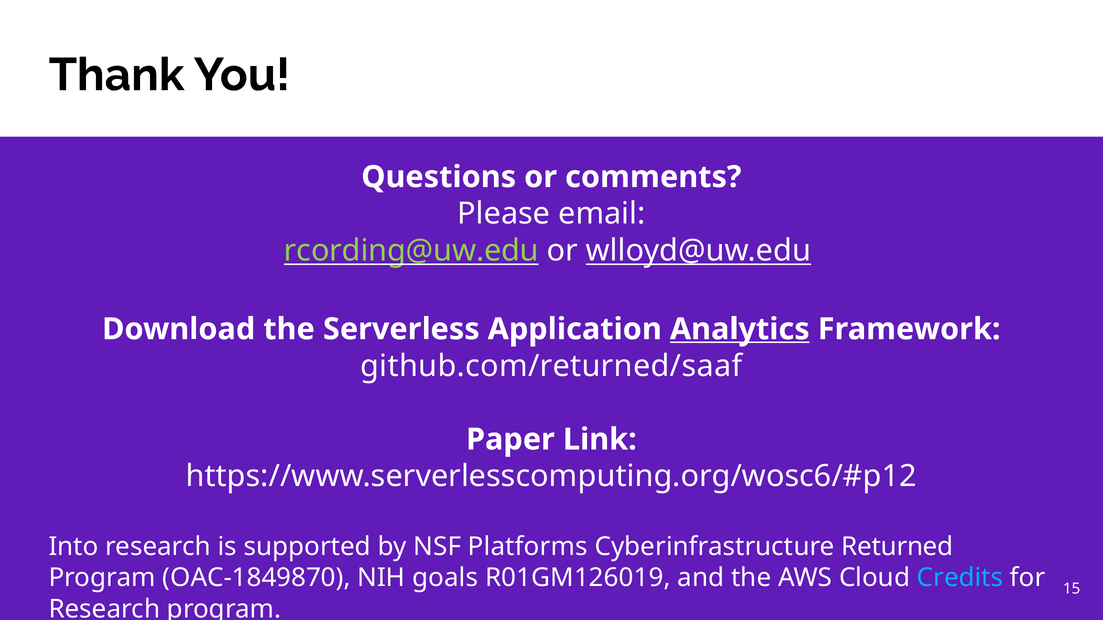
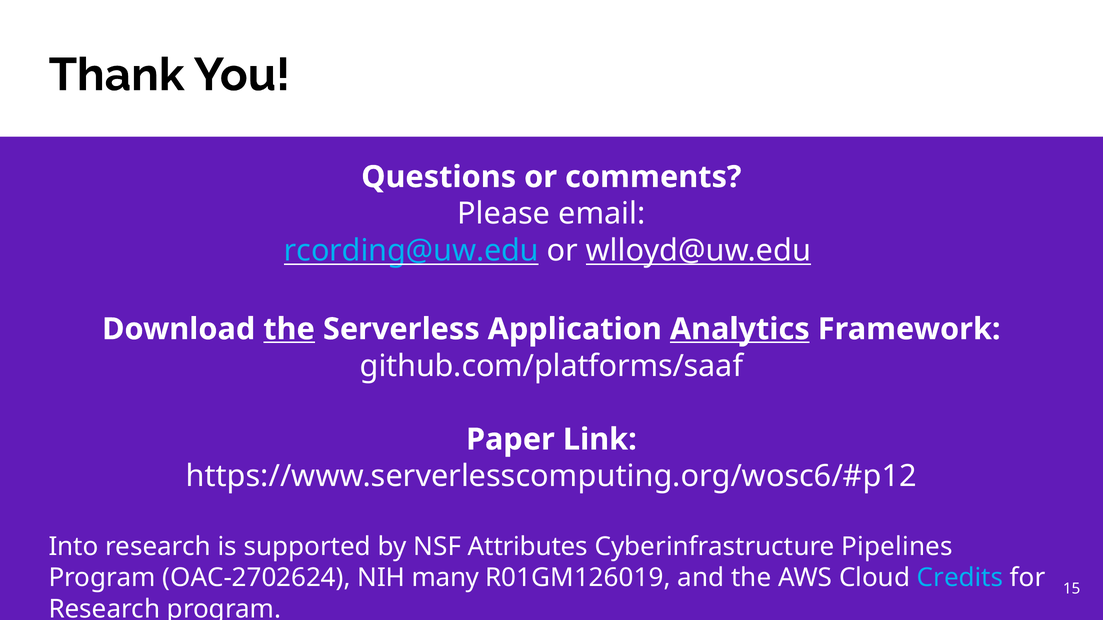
rcording@uw.edu colour: light green -> light blue (411, 251)
the underline: none -> present (289, 329)
github.com/returned/saaf: github.com/returned/saaf -> github.com/platforms/saaf (552, 366)
Platforms: Platforms -> Attributes (528, 547)
Returned: Returned -> Pipelines (897, 547)
OAC-1849870: OAC-1849870 -> OAC-2702624 (257, 578)
goals: goals -> many (445, 578)
